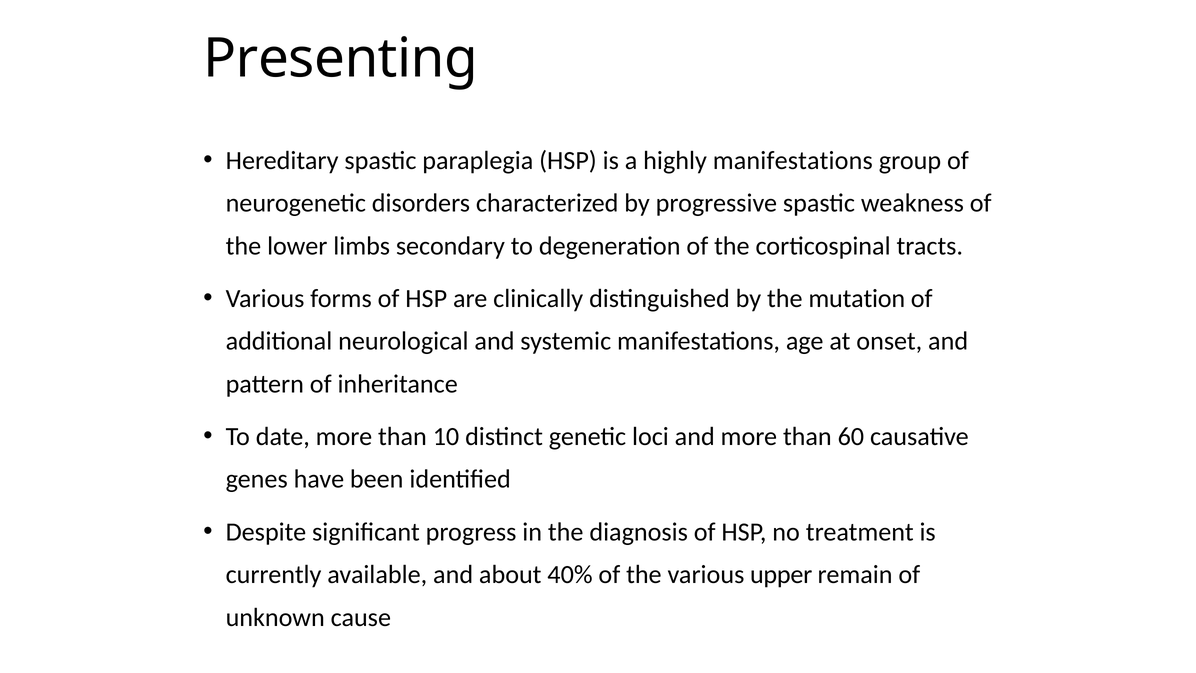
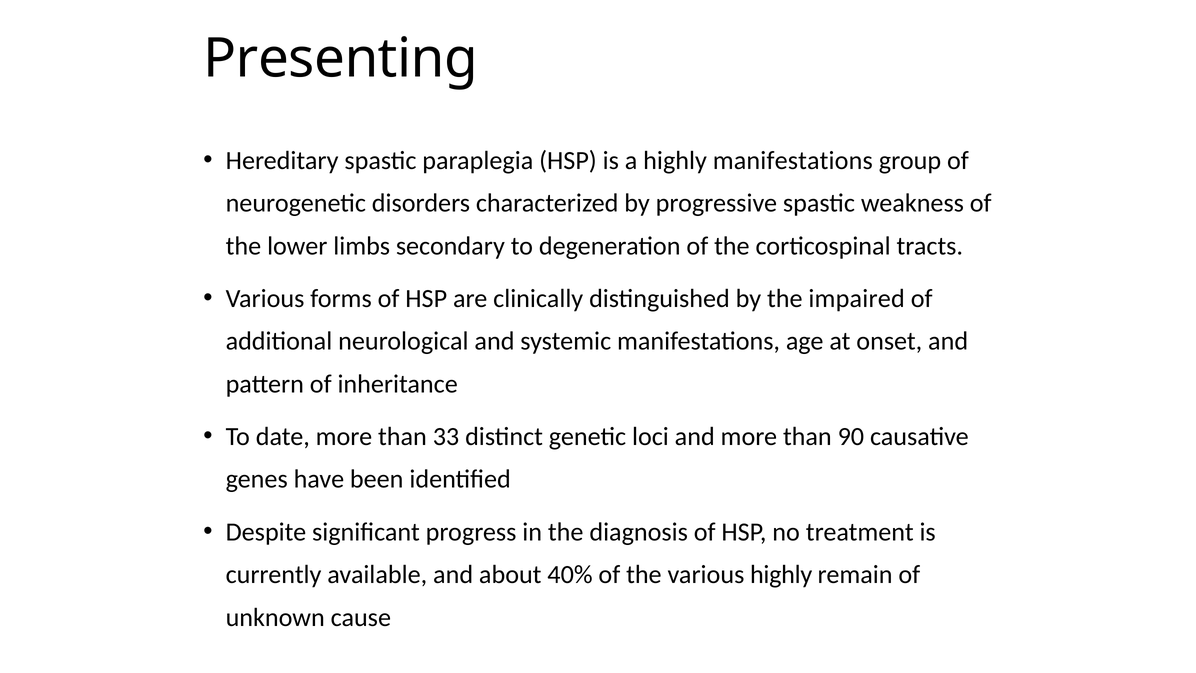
mutation: mutation -> impaired (857, 298)
10: 10 -> 33 (446, 436)
60: 60 -> 90 (851, 436)
various upper: upper -> highly (781, 575)
